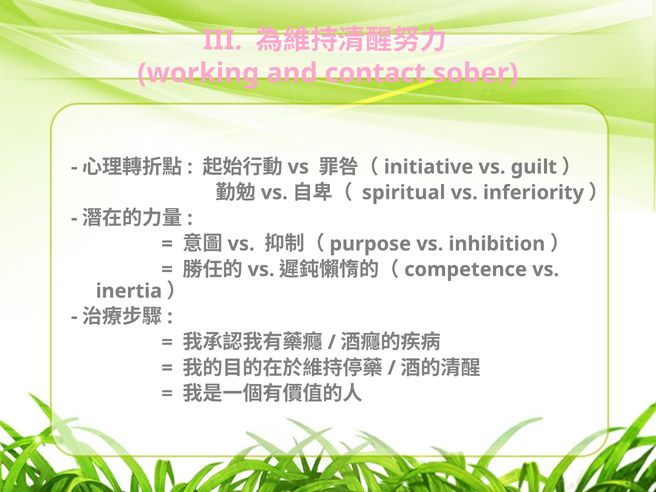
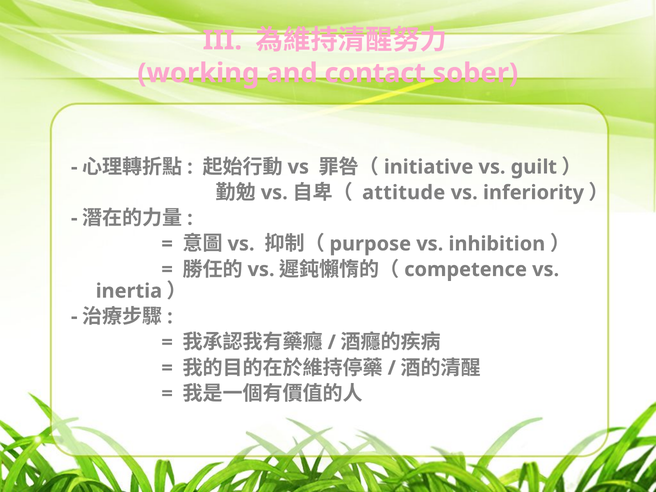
spiritual: spiritual -> attitude (404, 193)
